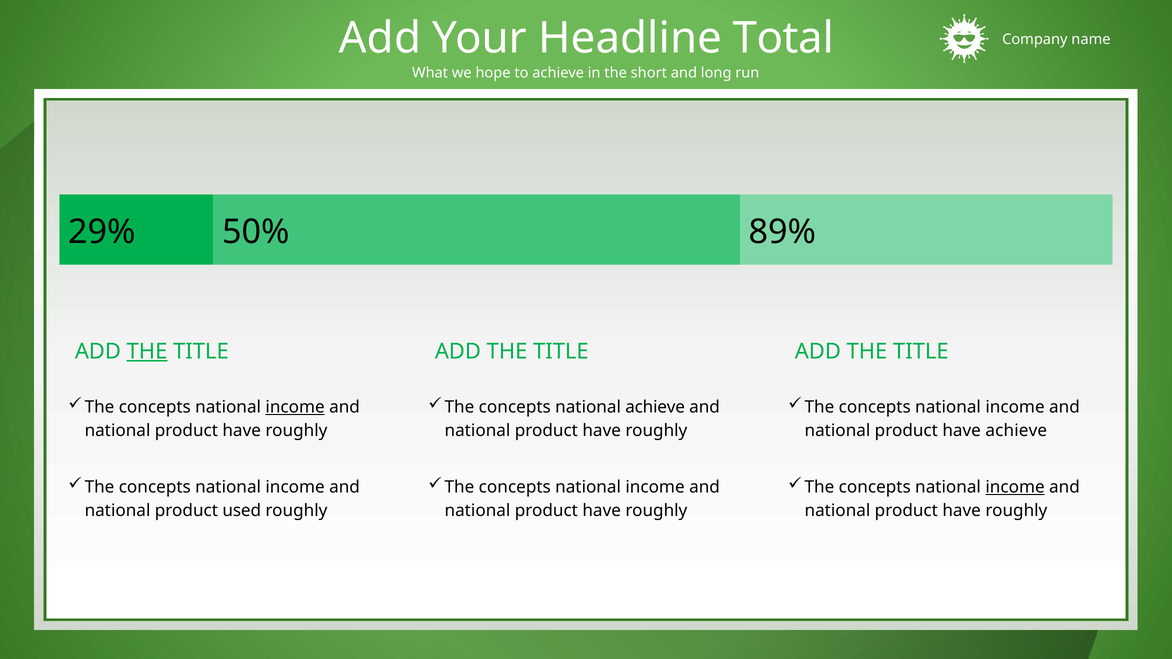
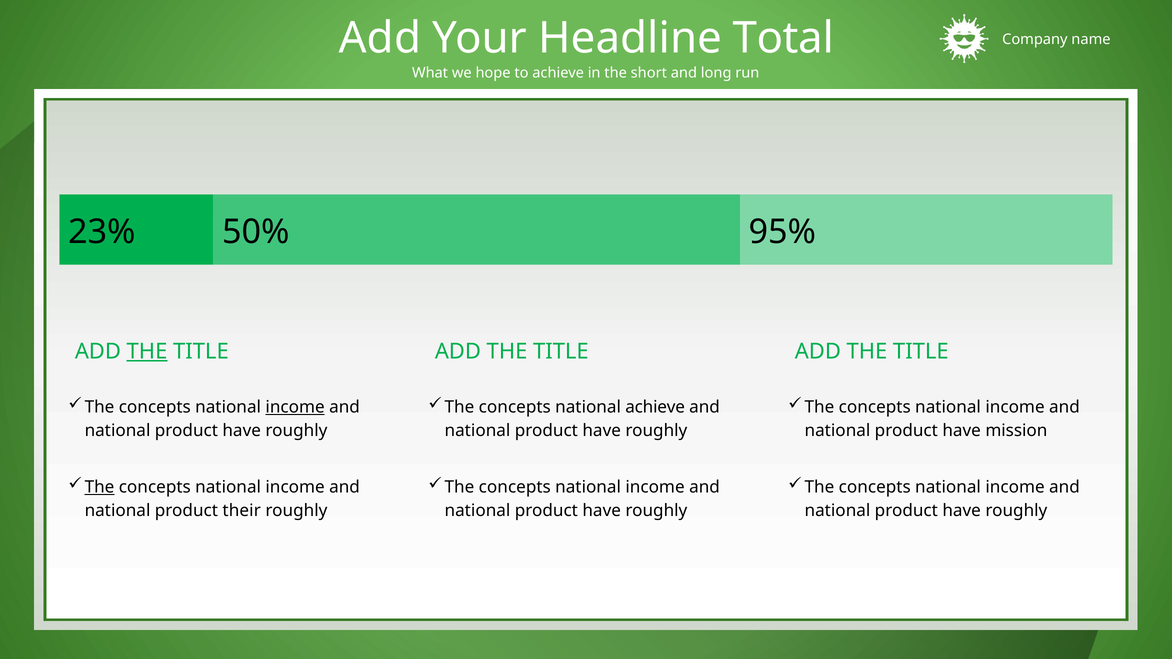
29%: 29% -> 23% (102, 232)
89%: 89% -> 95% (782, 232)
have achieve: achieve -> mission (1016, 431)
The underline: none -> present (100, 487)
income underline: present -> none (1015, 487)
used: used -> their (242, 511)
